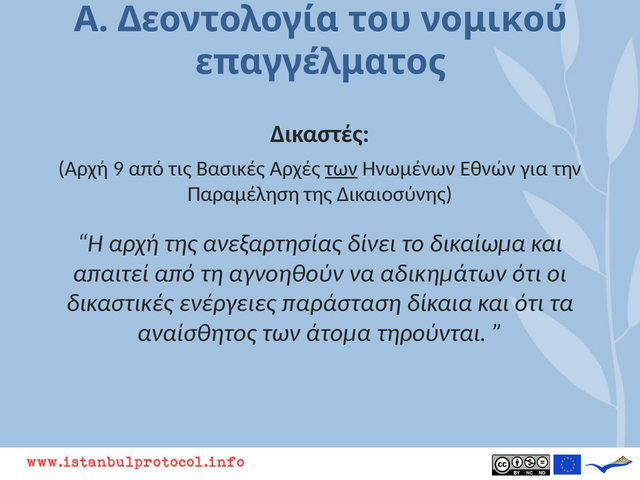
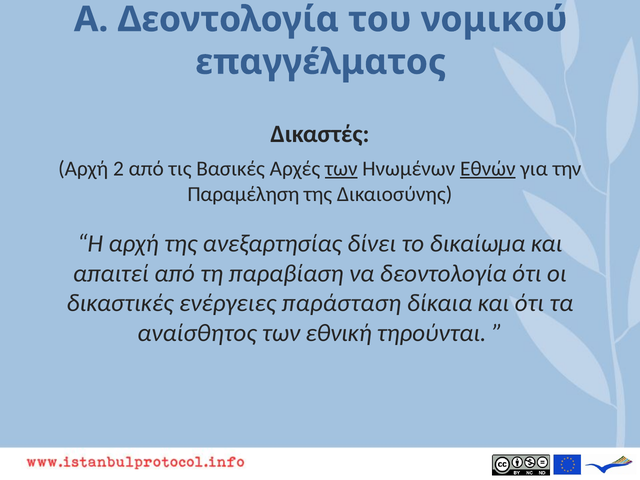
9: 9 -> 2 (118, 169)
Εθνών underline: none -> present (488, 169)
αγνοηθούν: αγνοηθούν -> παραβίαση (286, 273)
να αδικημάτων: αδικημάτων -> δεοντολογία (443, 273)
άτομα: άτομα -> εθνική (339, 333)
